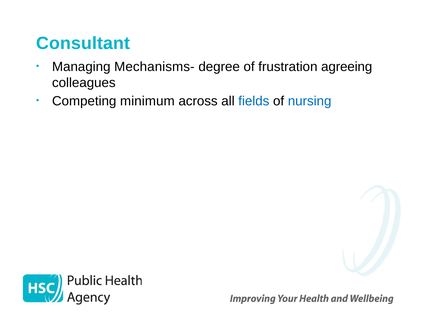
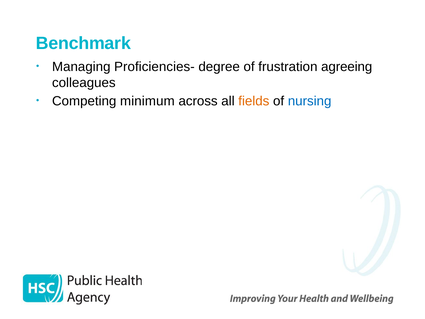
Consultant: Consultant -> Benchmark (83, 43)
Mechanisms-: Mechanisms- -> Proficiencies- (154, 67)
fields colour: blue -> orange (254, 101)
